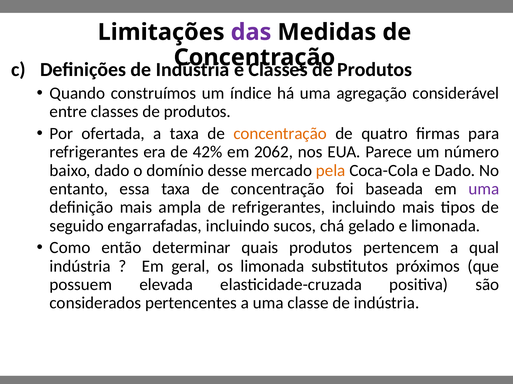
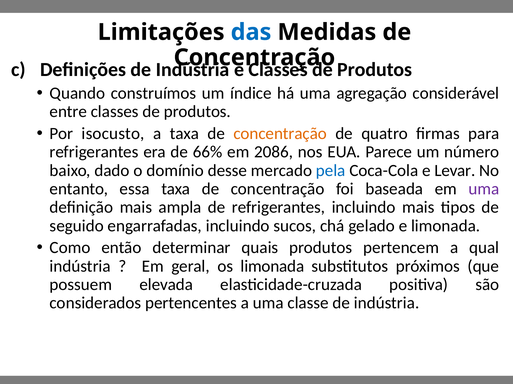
das colour: purple -> blue (251, 32)
ofertada: ofertada -> isocusto (113, 134)
42%: 42% -> 66% (208, 152)
2062: 2062 -> 2086 (274, 152)
pela colour: orange -> blue (331, 171)
e Dado: Dado -> Levar (455, 171)
